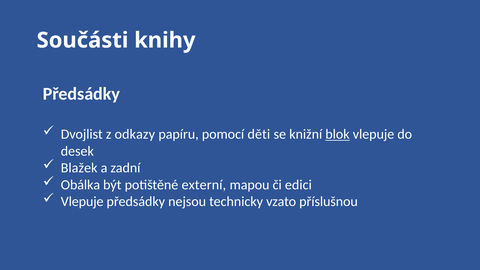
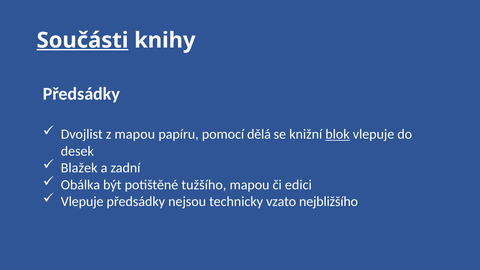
Součásti underline: none -> present (83, 40)
z odkazy: odkazy -> mapou (135, 134)
děti: děti -> dělá (259, 134)
externí: externí -> tužšího (204, 185)
příslušnou: příslušnou -> nejbližšího (329, 202)
